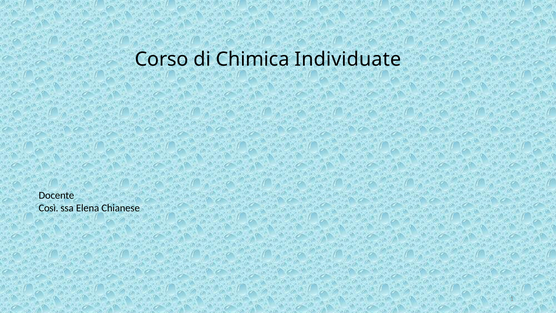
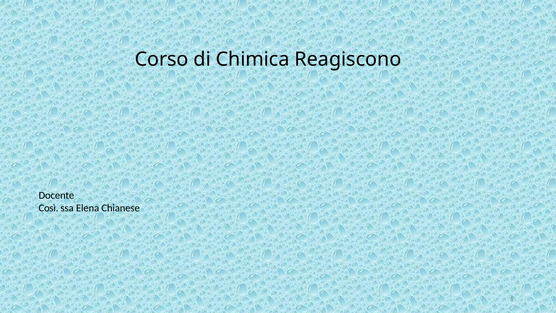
Individuate: Individuate -> Reagiscono (348, 59)
